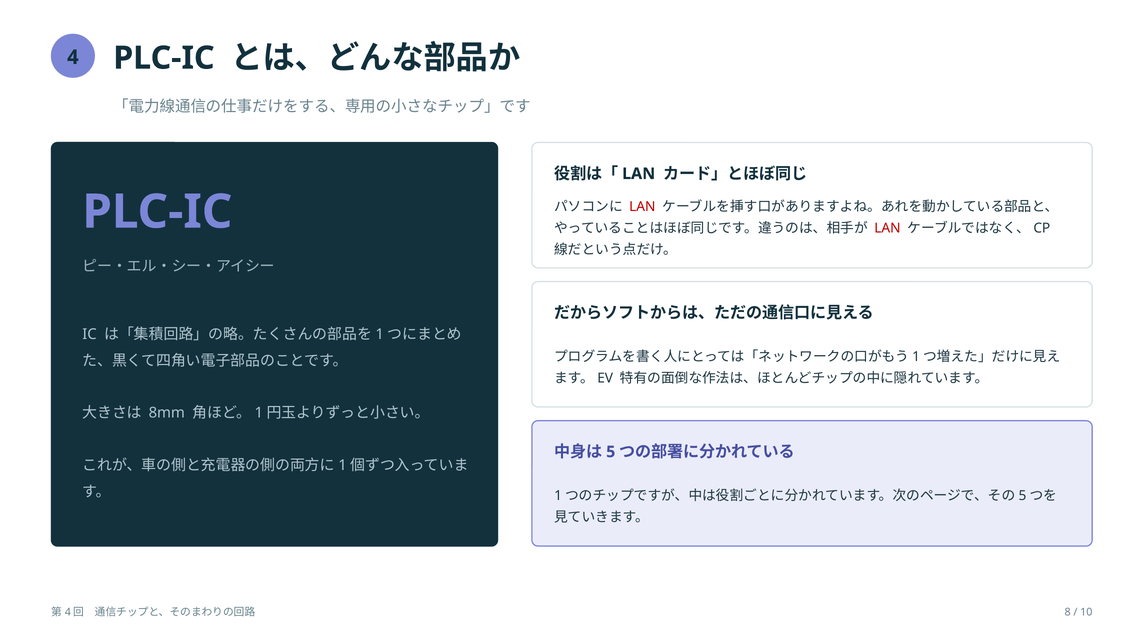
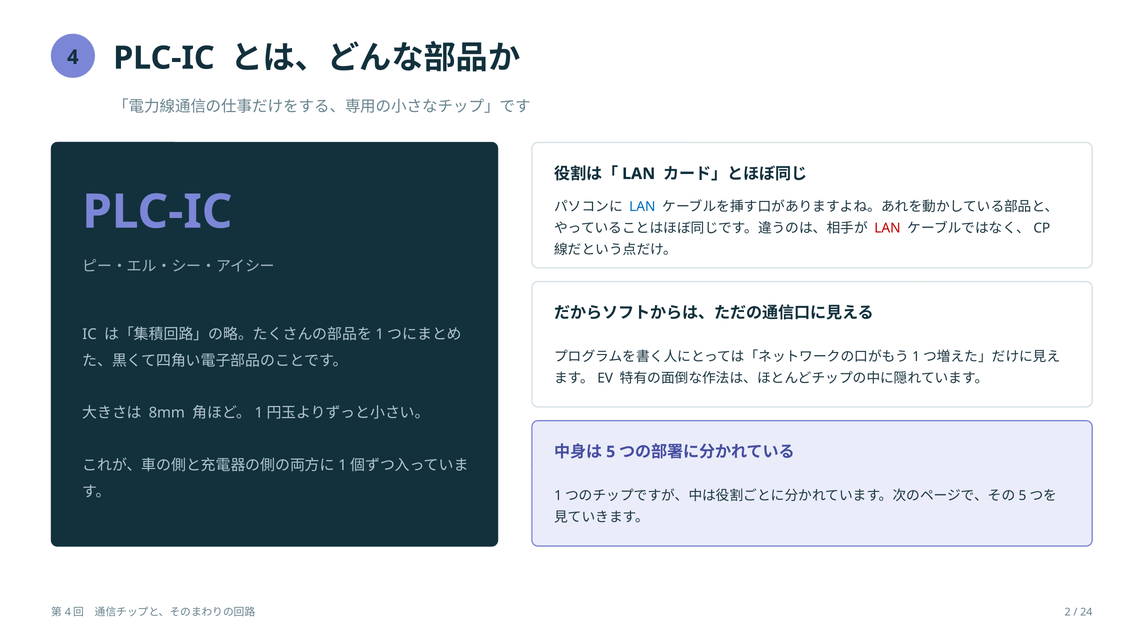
LAN colour: red -> blue (642, 207)
8: 8 -> 2 (1068, 612)
10: 10 -> 24 (1086, 612)
